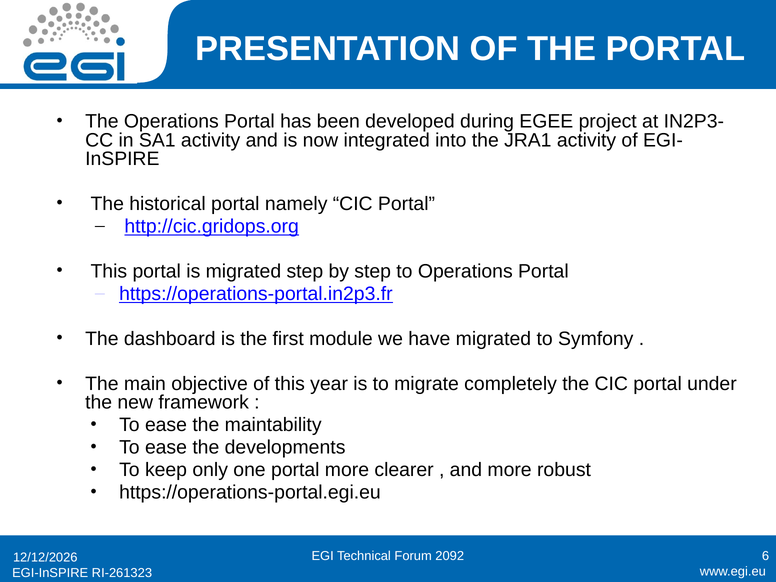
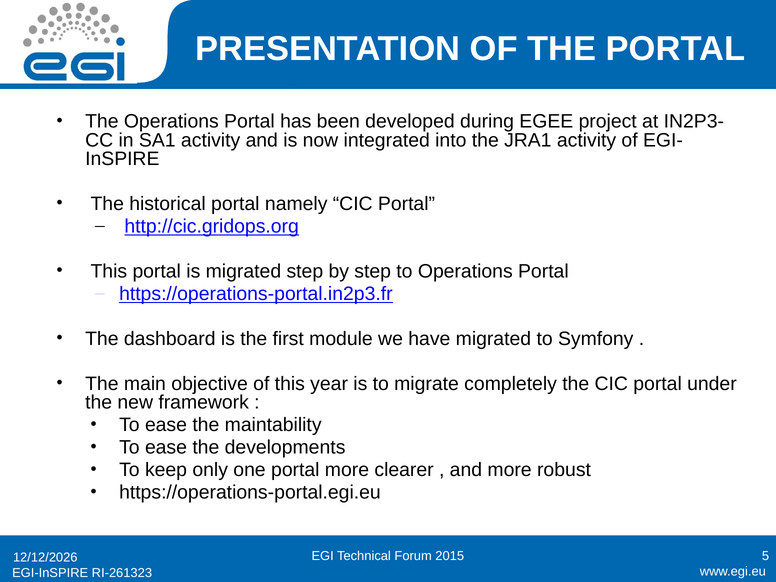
2092: 2092 -> 2015 (450, 556)
6: 6 -> 5 (766, 556)
